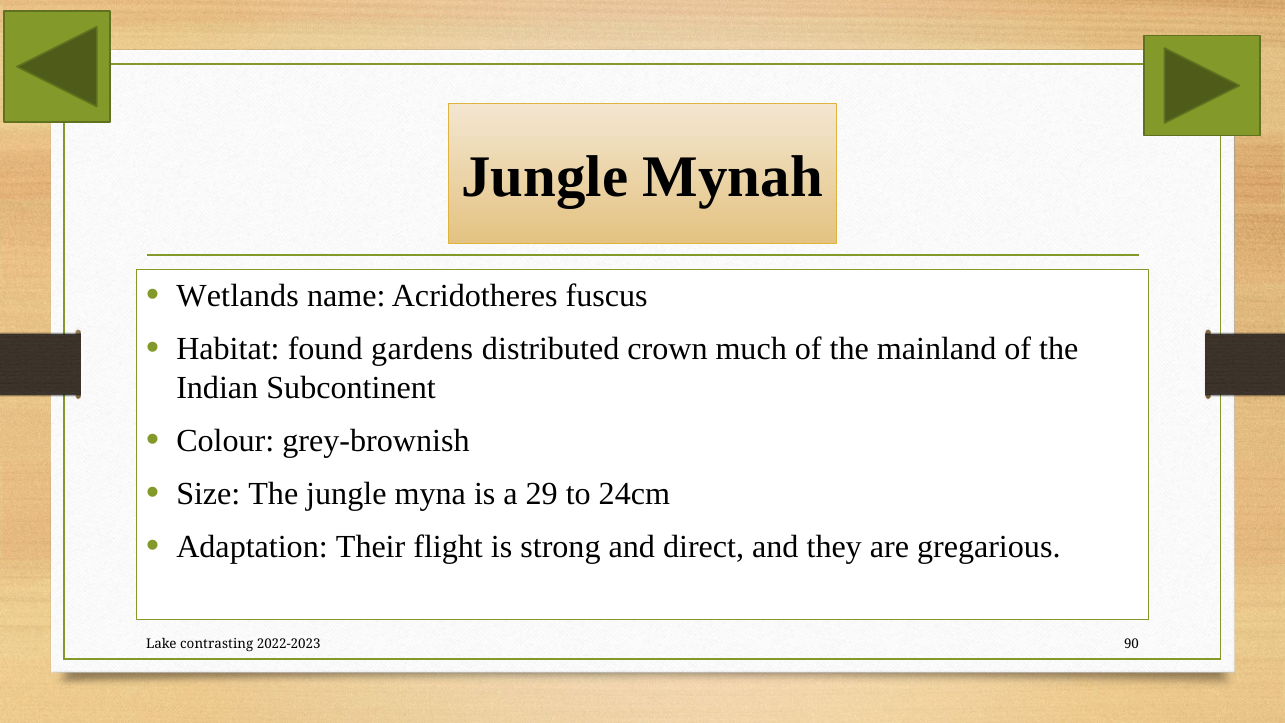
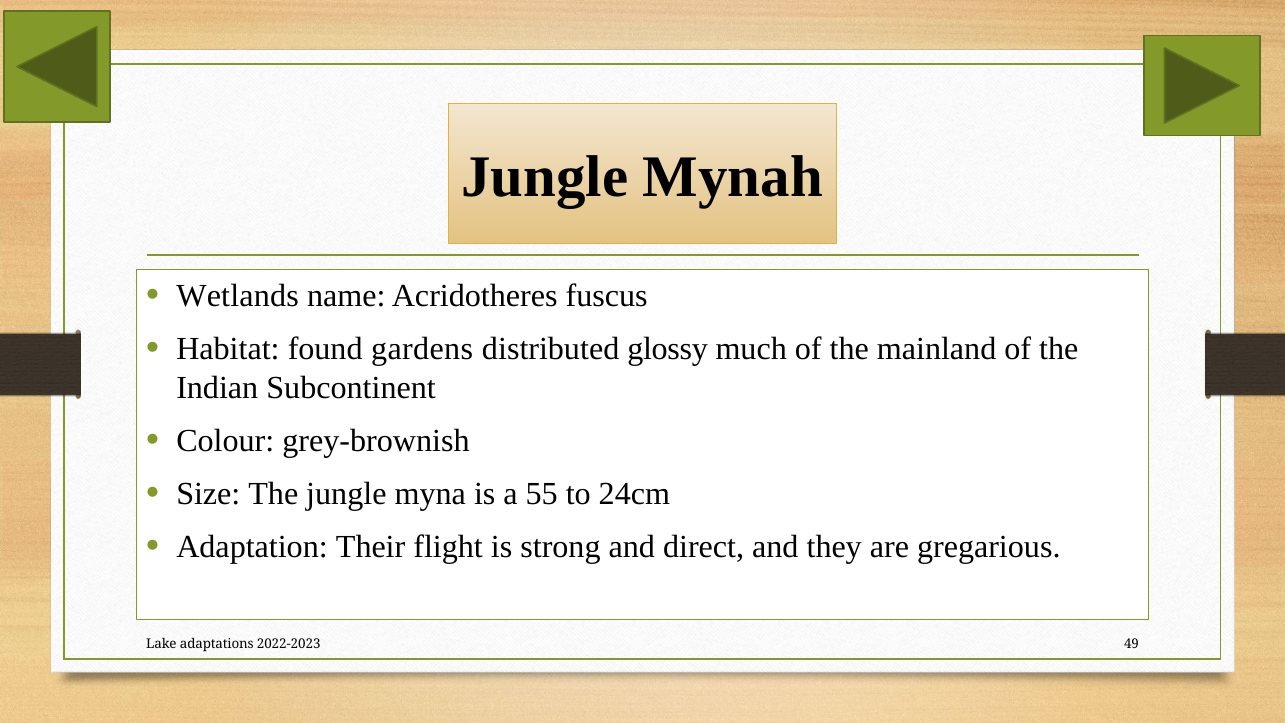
crown: crown -> glossy (668, 349)
29: 29 -> 55 (542, 493)
contrasting: contrasting -> adaptations (217, 644)
90: 90 -> 49 (1132, 644)
